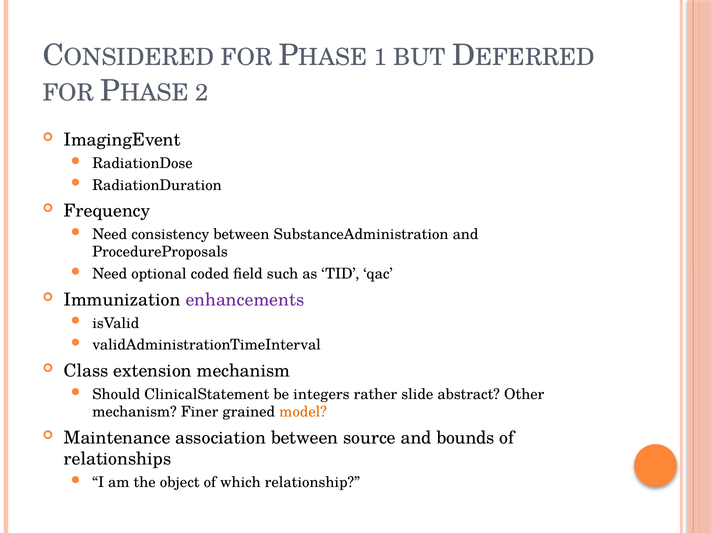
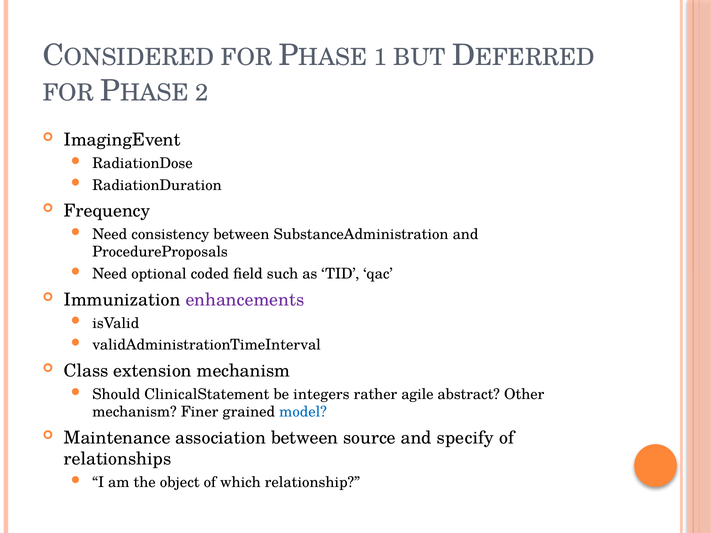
slide: slide -> agile (417, 394)
model colour: orange -> blue (303, 412)
bounds: bounds -> specify (465, 438)
